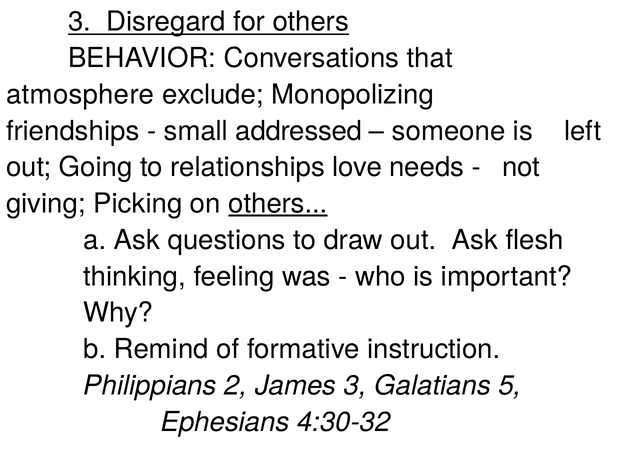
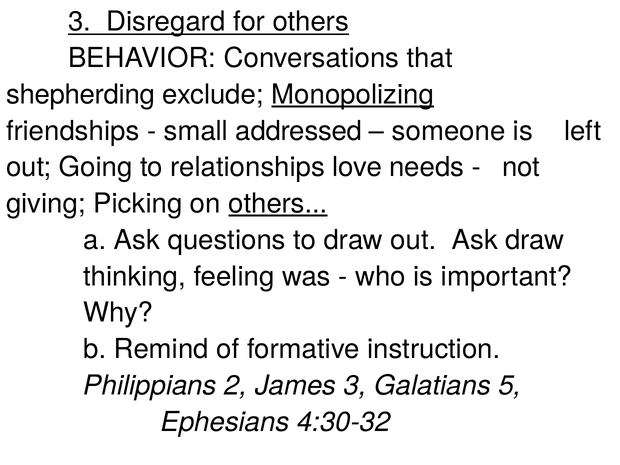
atmosphere: atmosphere -> shepherding (81, 95)
Monopolizing underline: none -> present (353, 95)
Ask flesh: flesh -> draw (535, 240)
